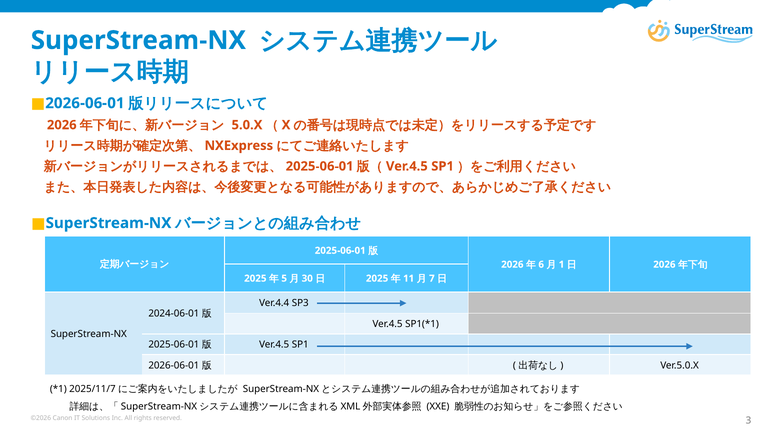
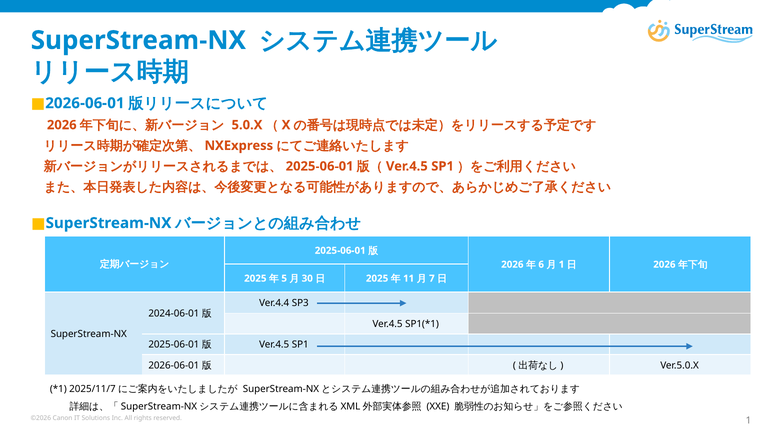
3: 3 -> 1 (749, 420)
